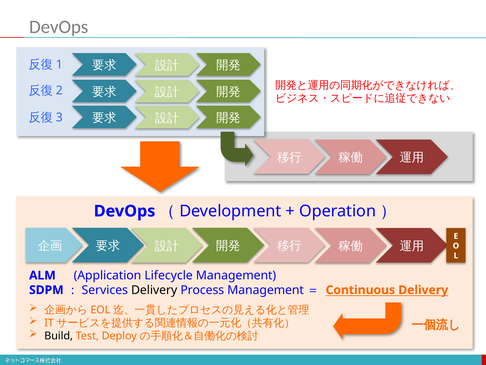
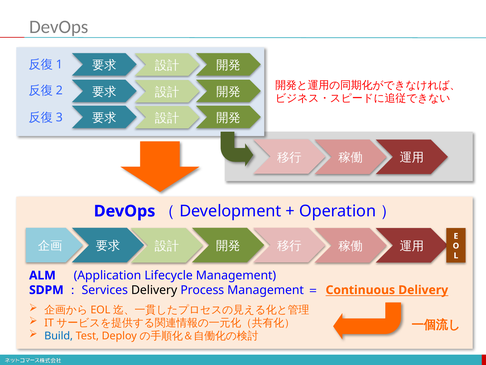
Build colour: black -> blue (59, 335)
